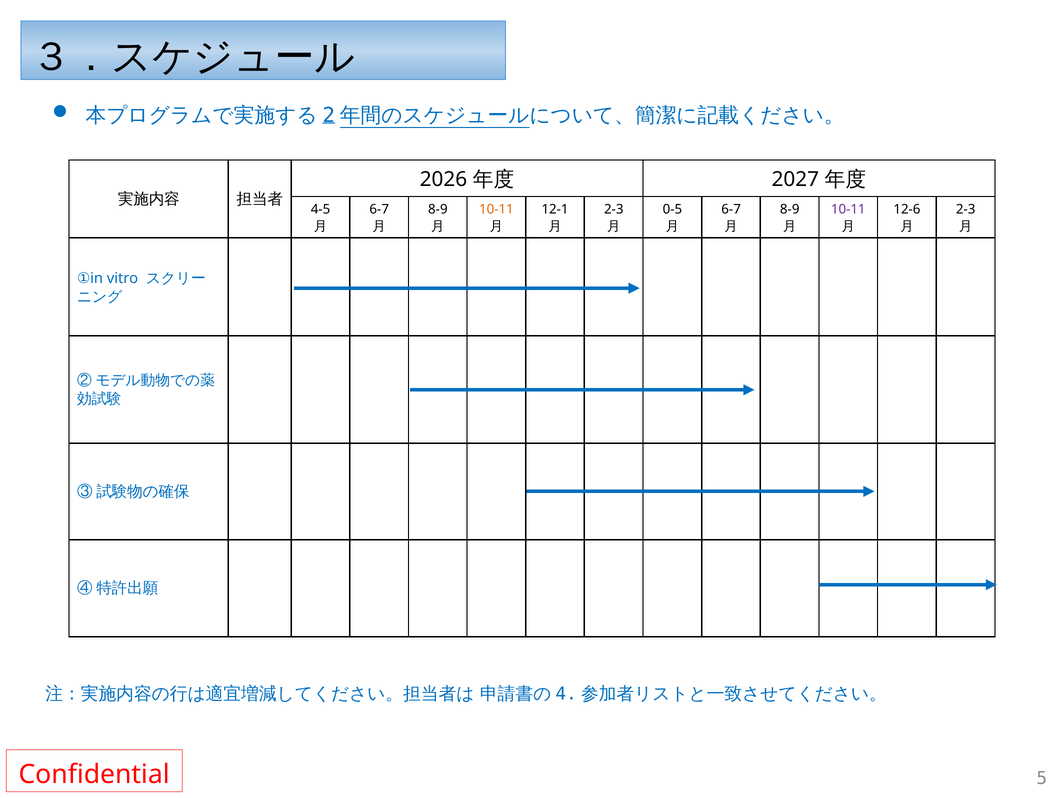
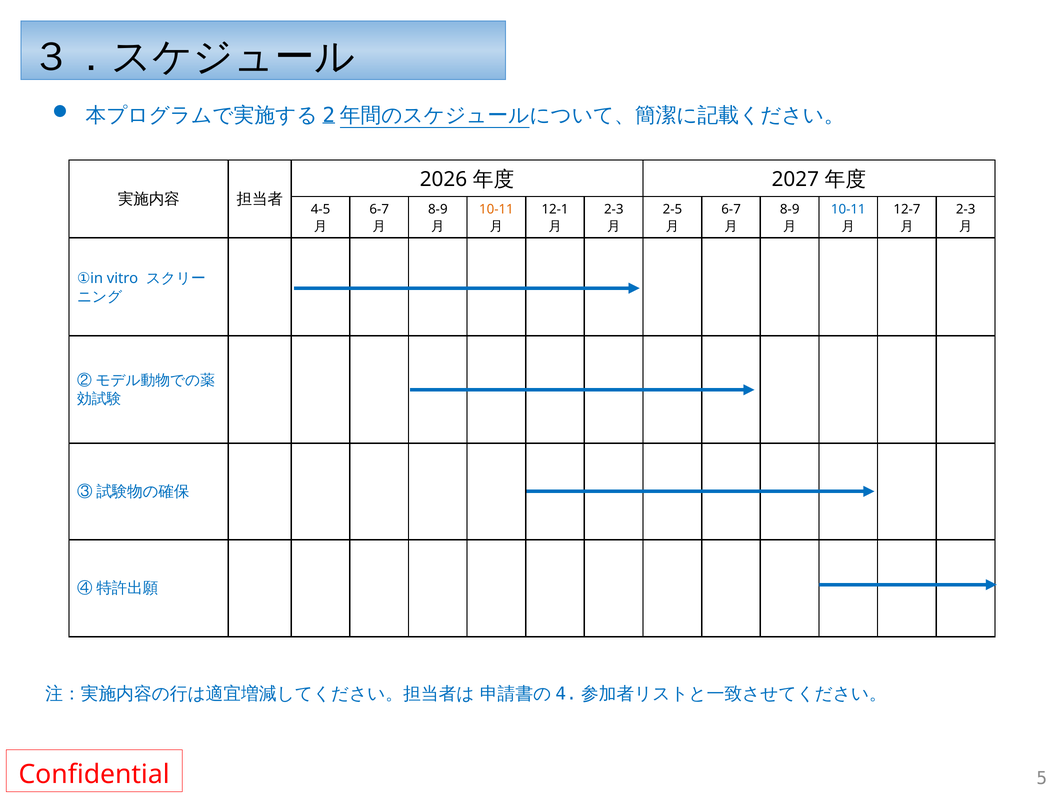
0-5: 0-5 -> 2-5 (672, 210)
10-11 colour: purple -> blue (848, 210)
12-6: 12-6 -> 12-7 (907, 210)
